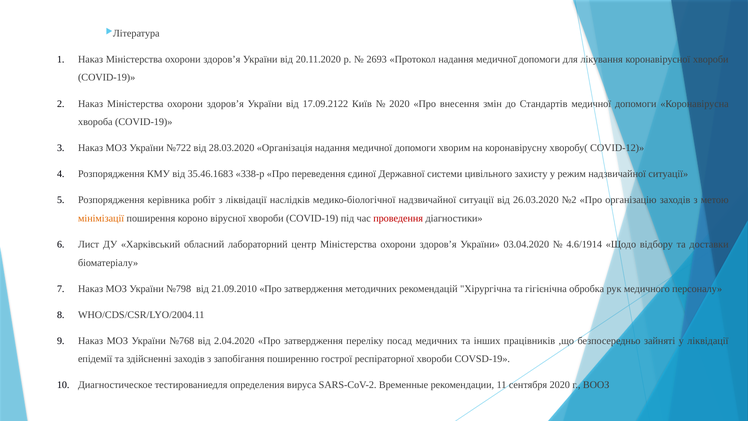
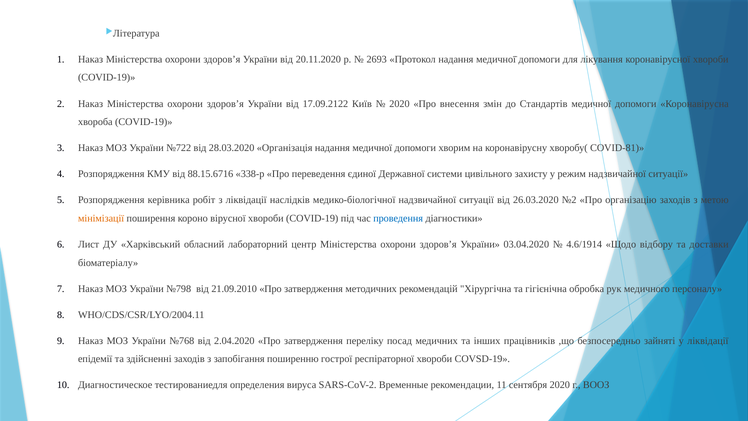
COVID-12: COVID-12 -> COVID-81 (617, 148)
35.46.1683: 35.46.1683 -> 88.15.6716 (210, 174)
проведення colour: red -> blue (398, 218)
